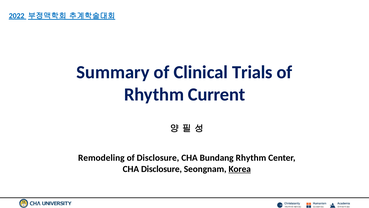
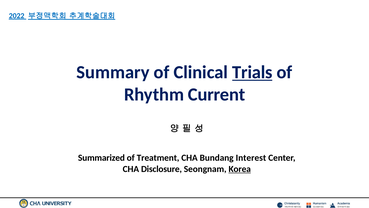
Trials underline: none -> present (252, 72)
Remodeling: Remodeling -> Summarized (101, 158)
of Disclosure: Disclosure -> Treatment (158, 158)
Bundang Rhythm: Rhythm -> Interest (251, 158)
